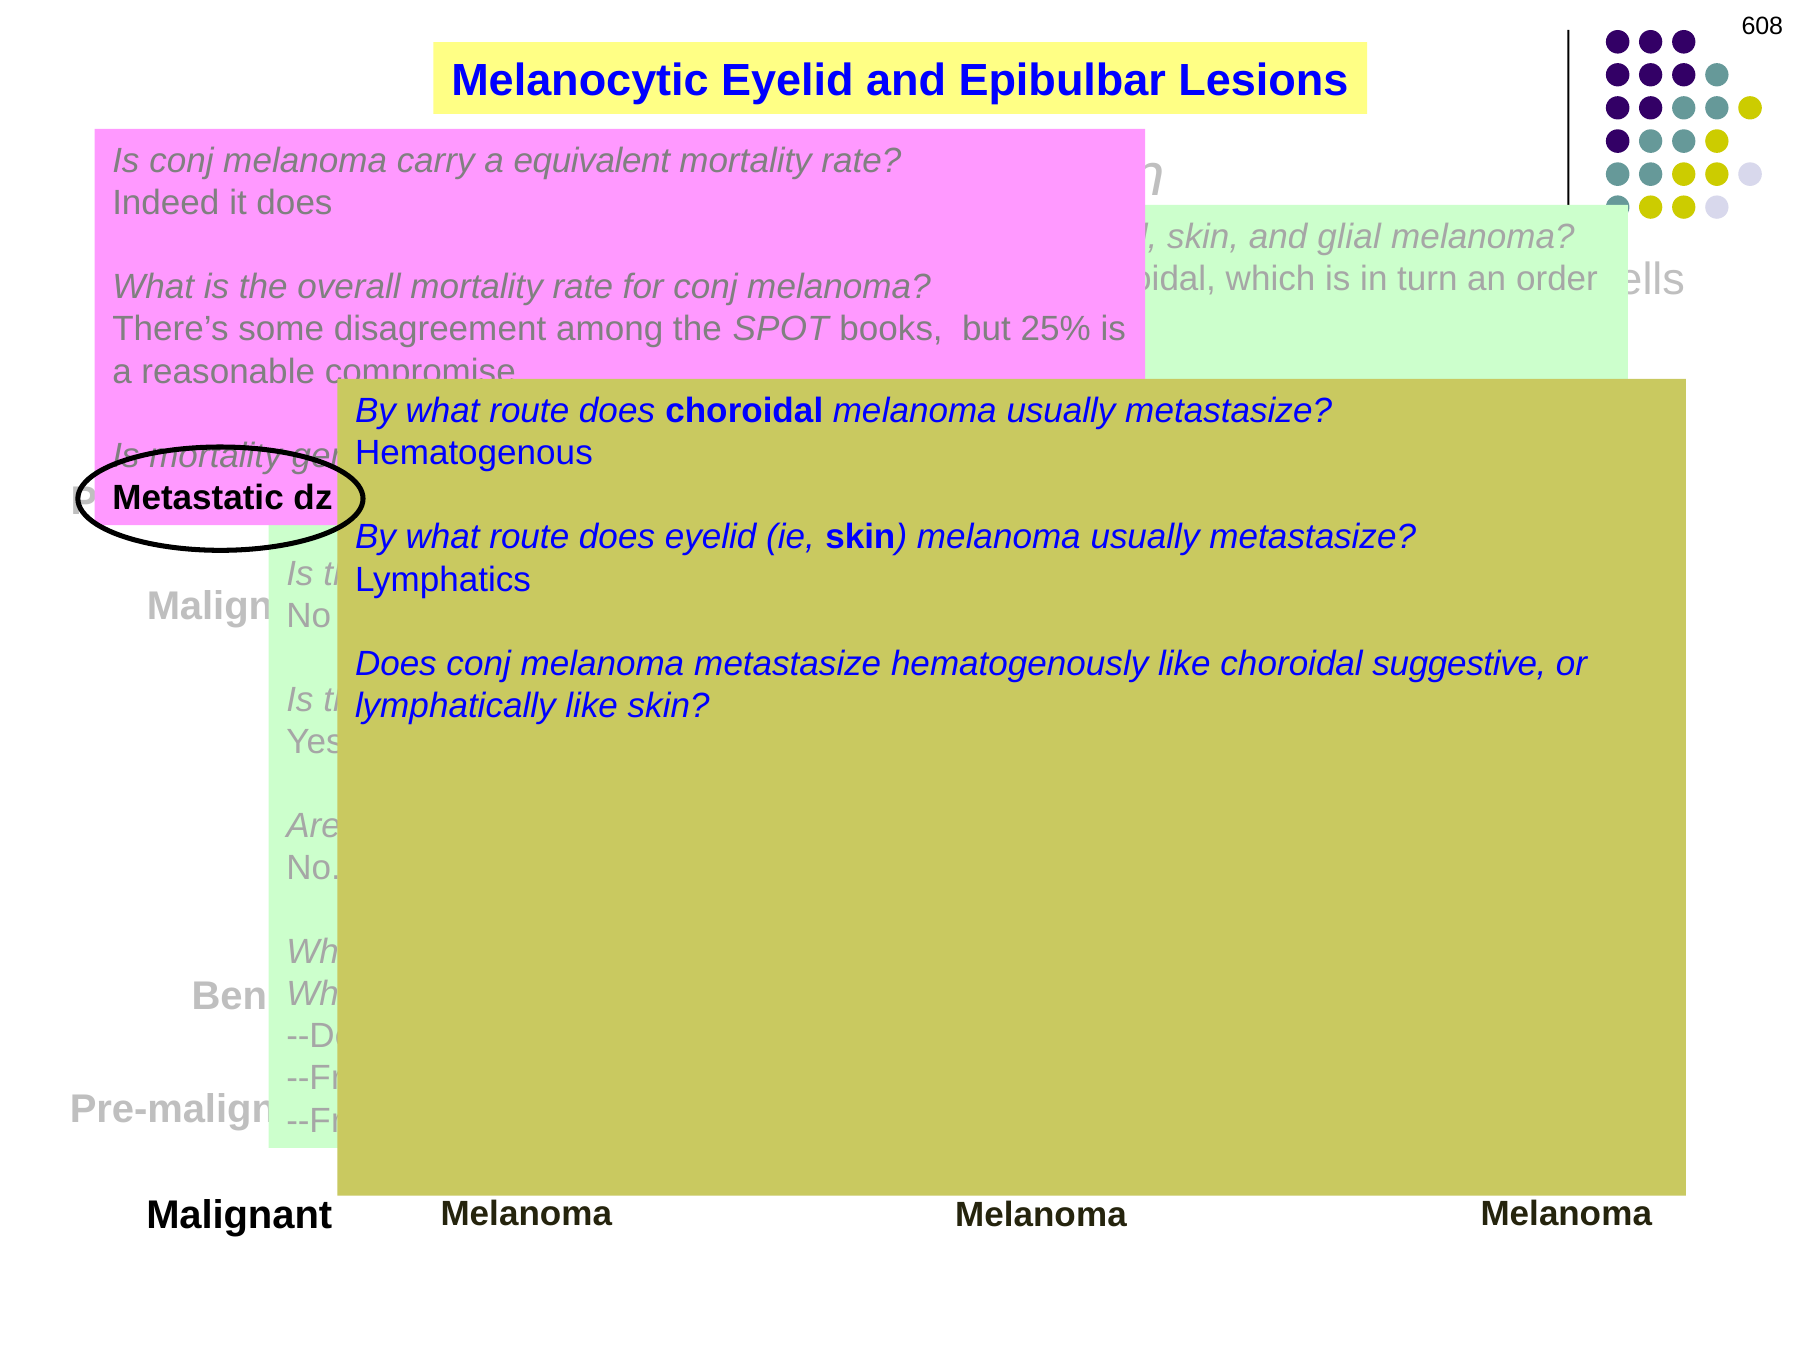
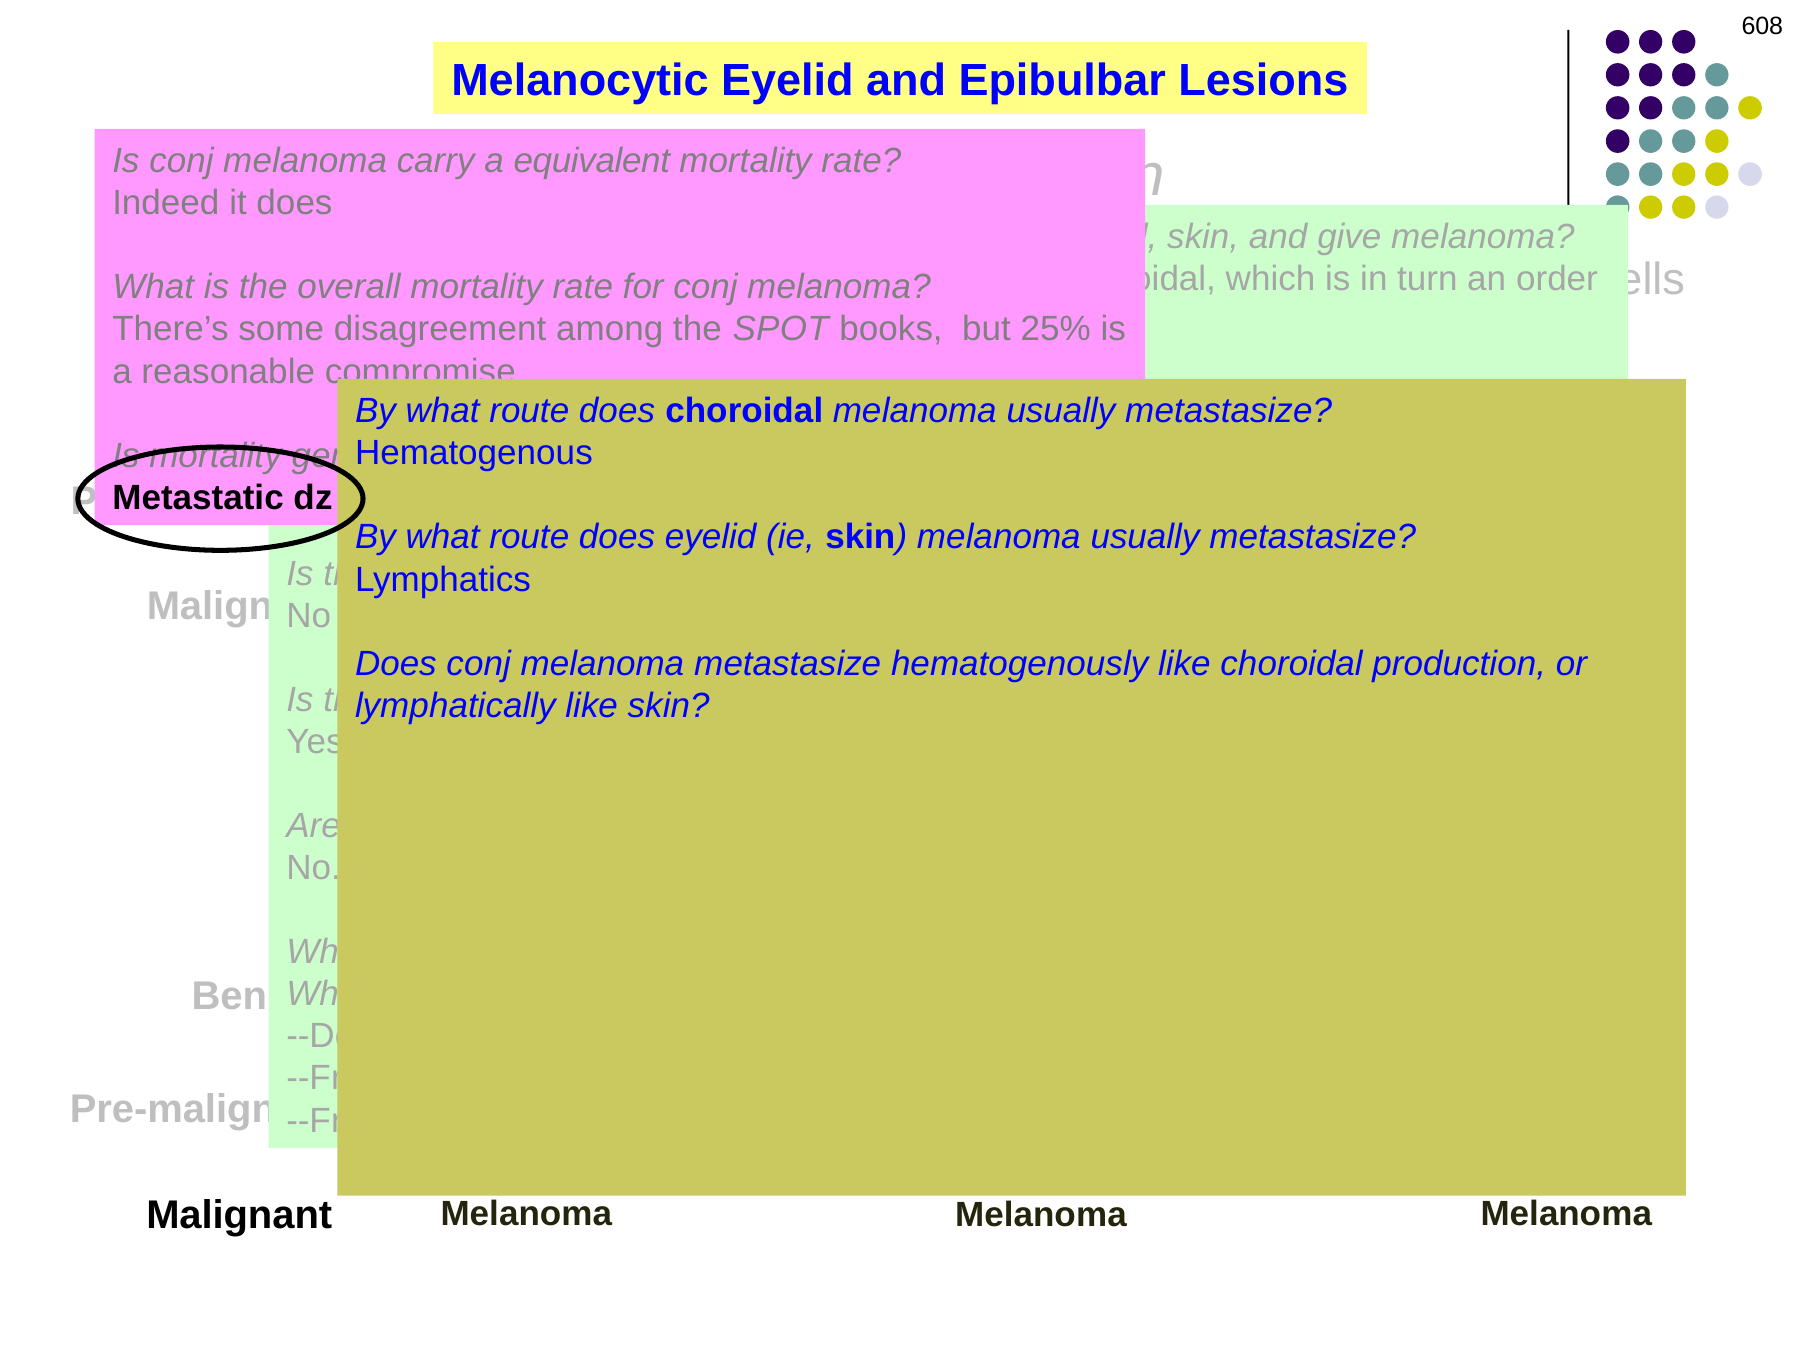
glial: glial -> give (1349, 237)
suggestive: suggestive -> production (1459, 663)
